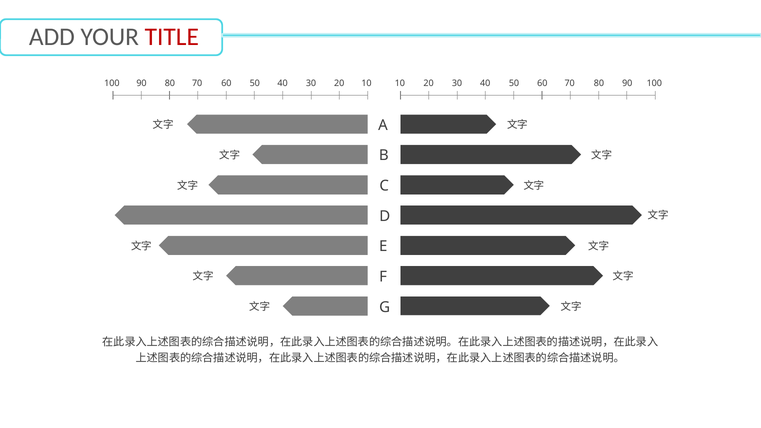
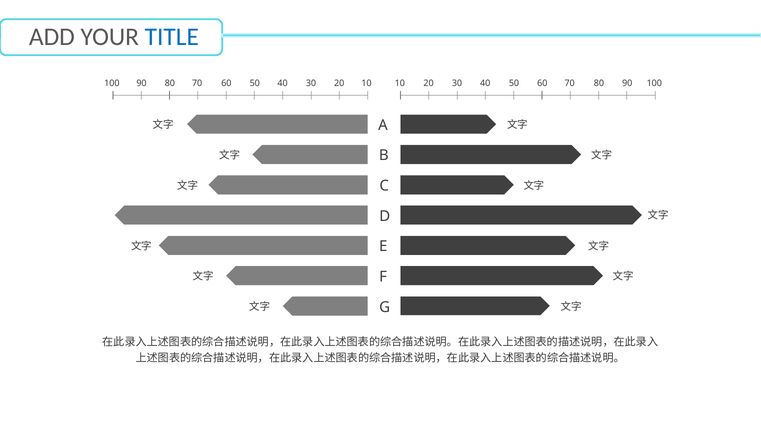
TITLE colour: red -> blue (172, 37)
